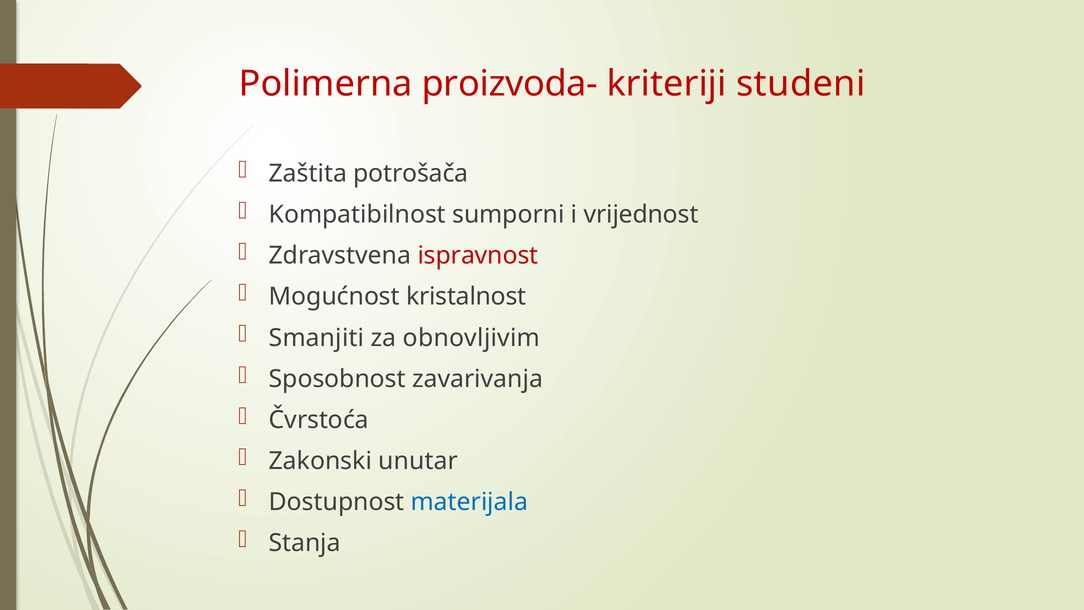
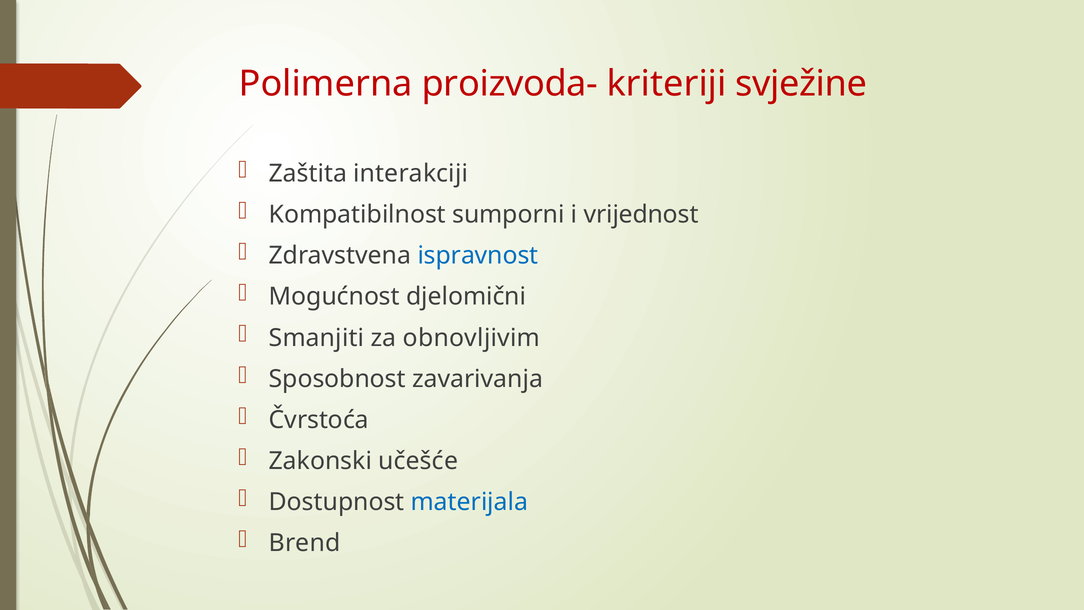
studeni: studeni -> svježine (801, 84)
potrošača: potrošača -> interakciji (411, 173)
ispravnost colour: red -> blue (478, 256)
kristalnost: kristalnost -> djelomični (466, 297)
unutar: unutar -> učešće (418, 461)
Stanja: Stanja -> Brend (305, 543)
